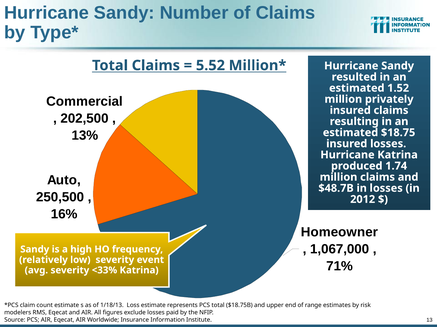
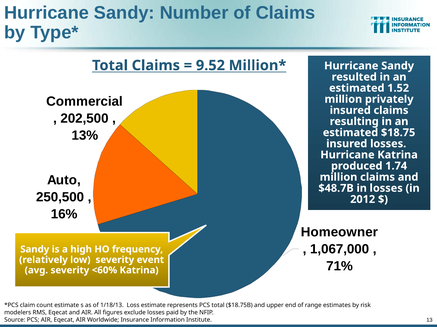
5.52: 5.52 -> 9.52 (210, 66)
<33%: <33% -> <60% (104, 271)
